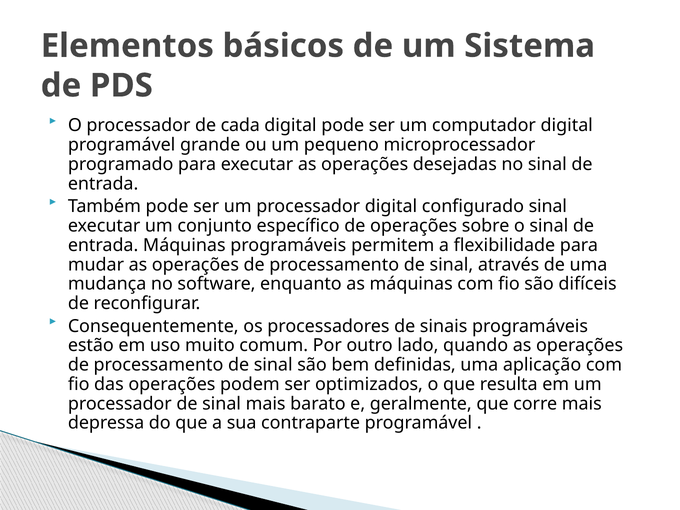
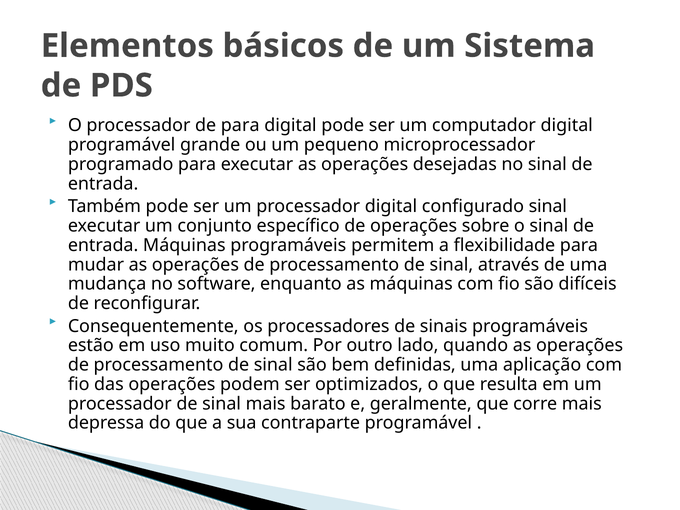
de cada: cada -> para (240, 126)
